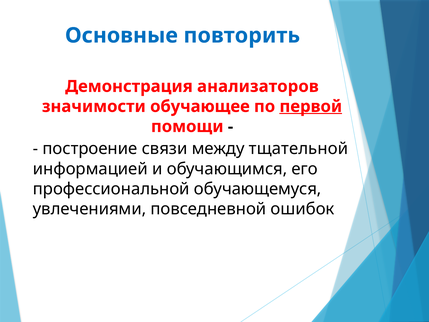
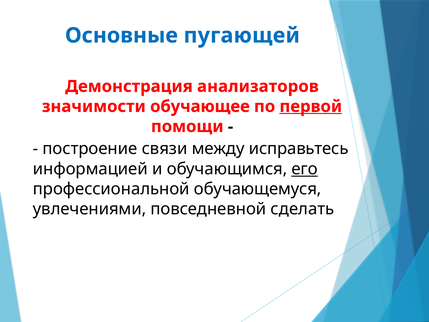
повторить: повторить -> пугающей (242, 35)
тщательной: тщательной -> исправьтесь (299, 149)
его underline: none -> present (305, 169)
ошибок: ошибок -> сделать (303, 209)
